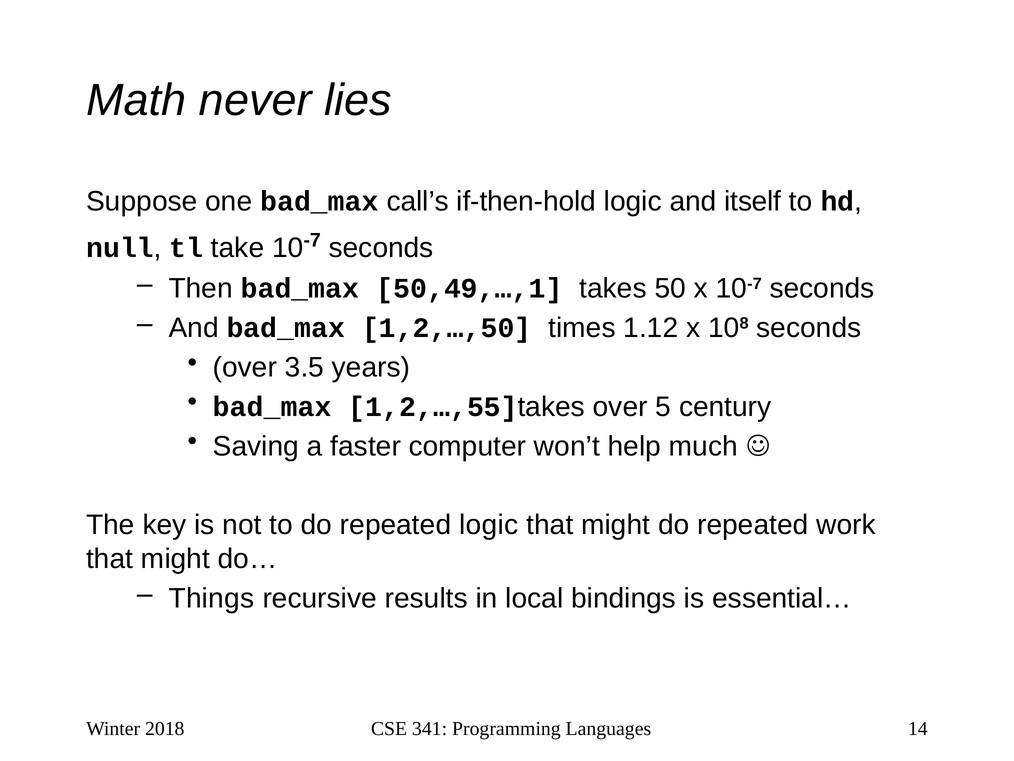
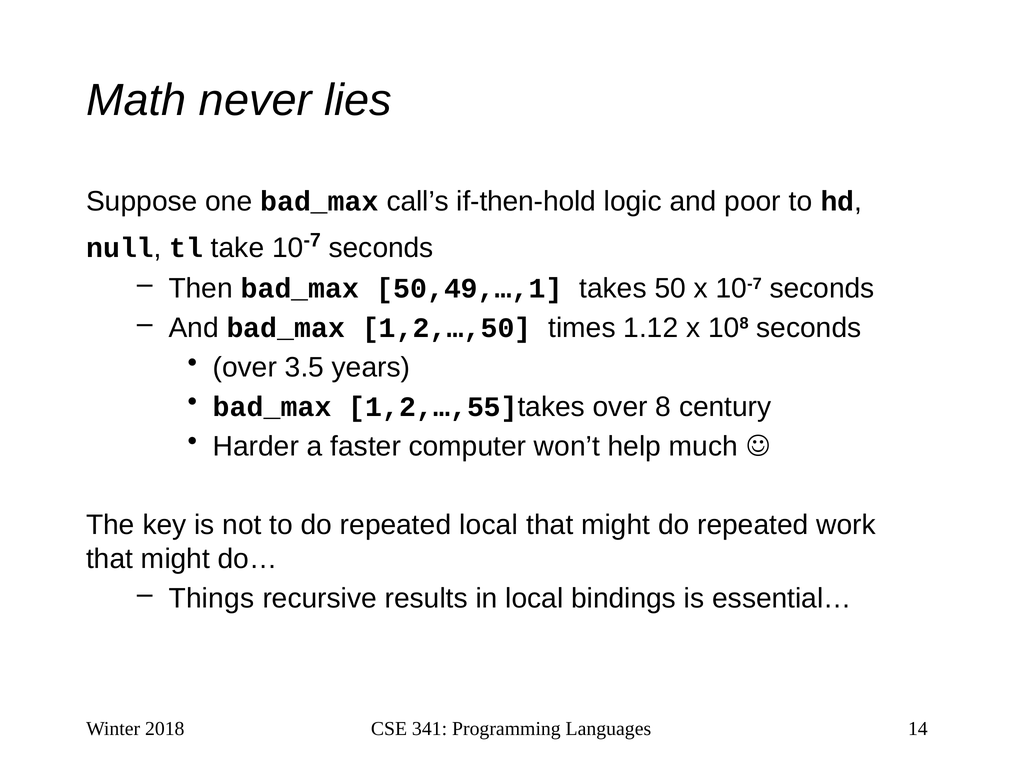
itself: itself -> poor (753, 201)
5: 5 -> 8 (663, 406)
Saving: Saving -> Harder (256, 446)
repeated logic: logic -> local (489, 525)
